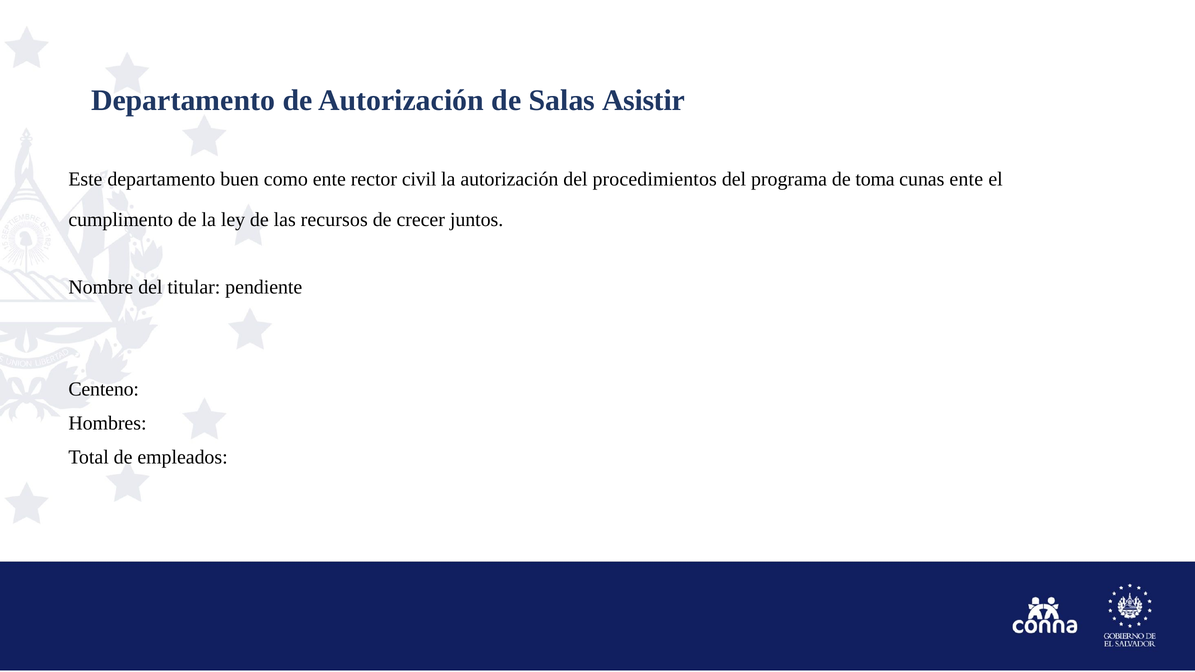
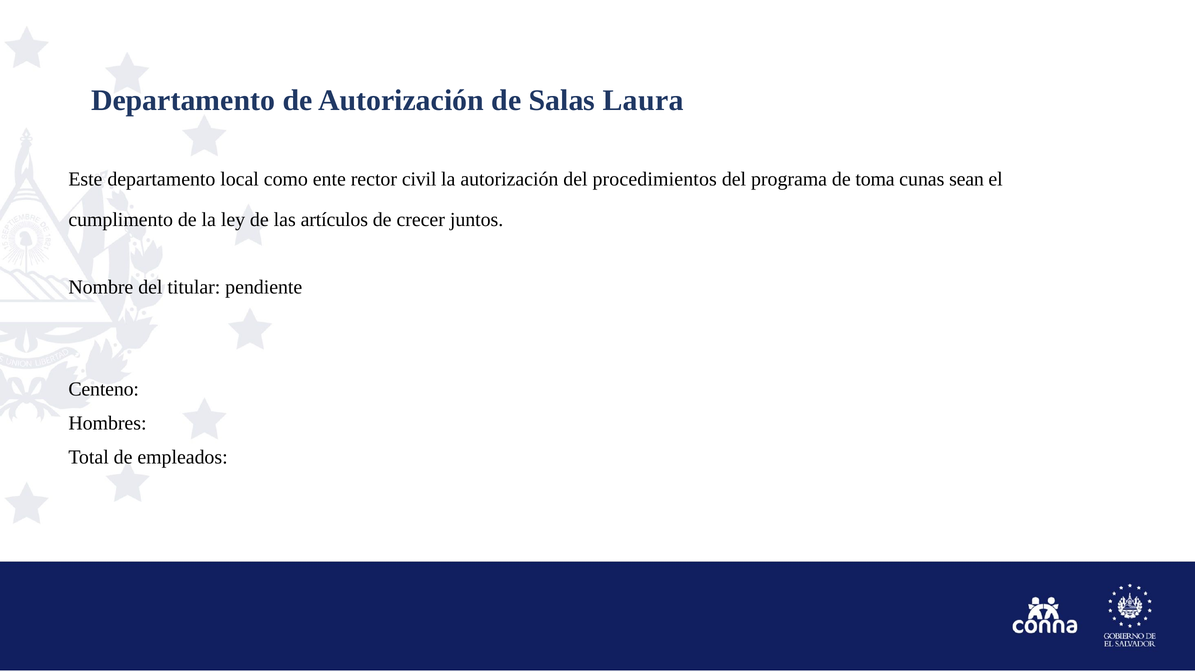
Asistir: Asistir -> Laura (643, 101)
buen: buen -> local (240, 179)
cunas ente: ente -> sean (967, 179)
recursos: recursos -> artículos (334, 220)
